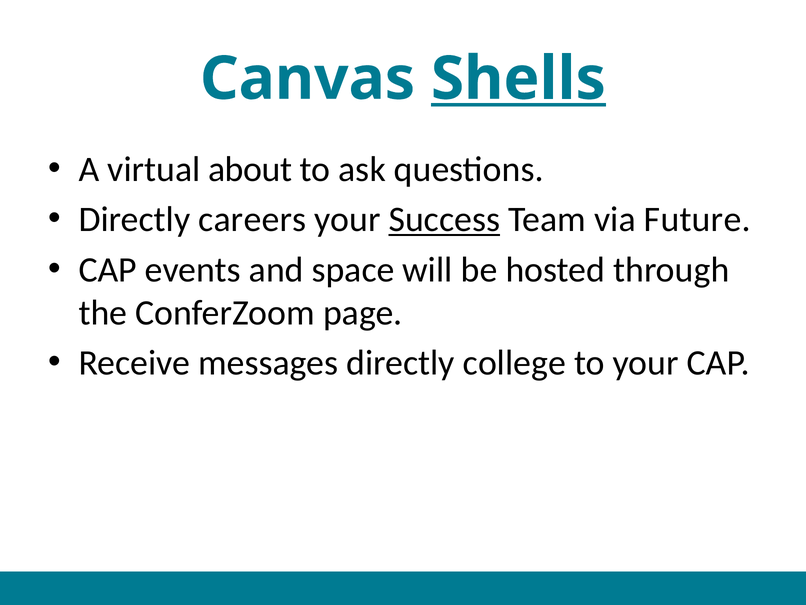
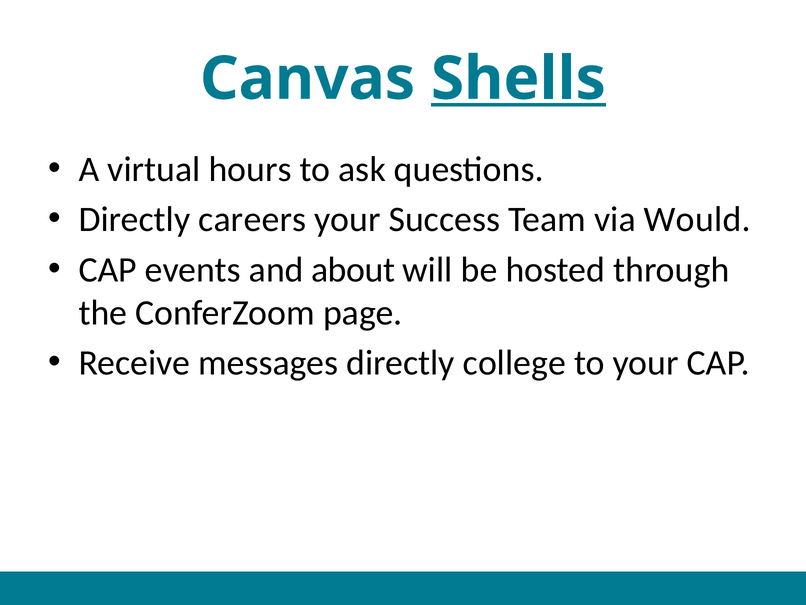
about: about -> hours (250, 169)
Success underline: present -> none (444, 219)
Future: Future -> Would (697, 219)
space: space -> about (353, 269)
